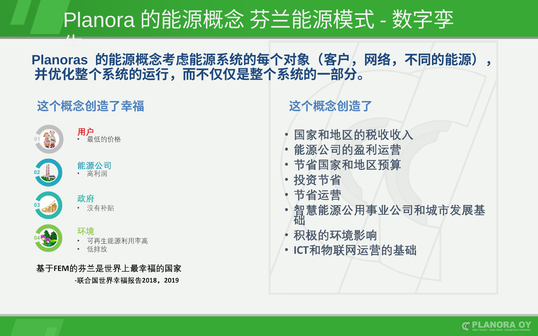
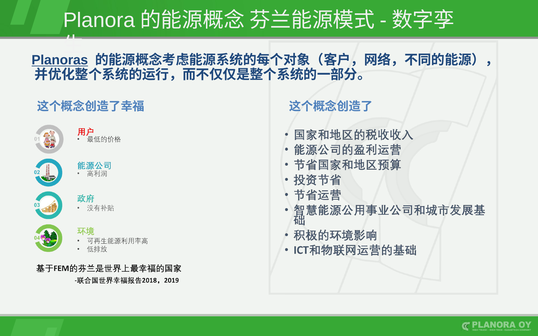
Planoras underline: none -> present (60, 60)
